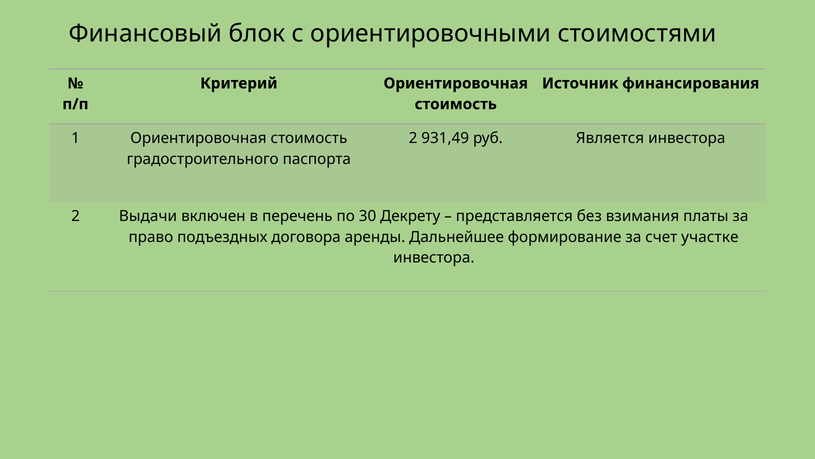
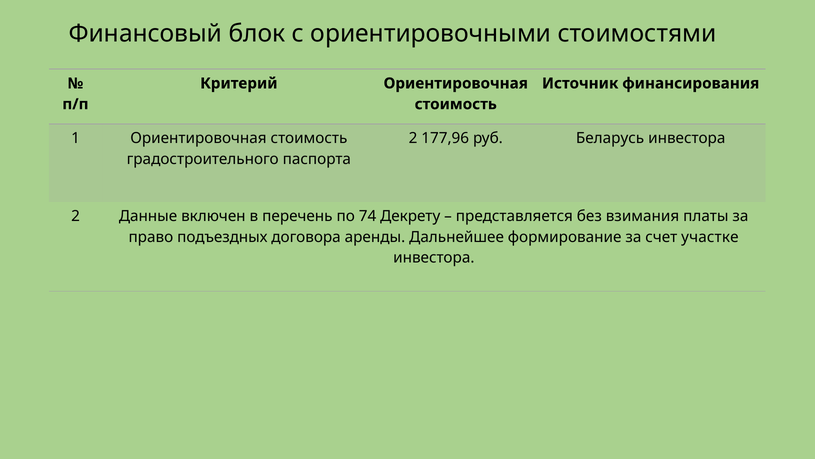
931,49: 931,49 -> 177,96 (445, 138)
Является: Является -> Беларусь (610, 138)
Выдачи: Выдачи -> Данные (148, 216)
30: 30 -> 74 (368, 216)
